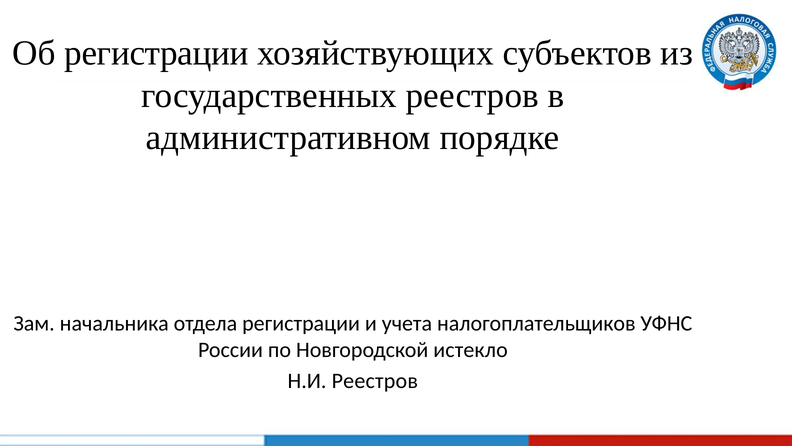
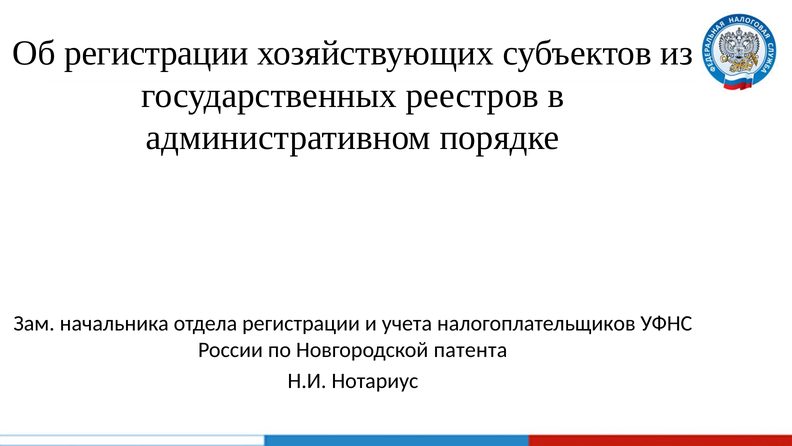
истекло: истекло -> патента (471, 350)
Н.И Реестров: Реестров -> Нотариус (375, 380)
